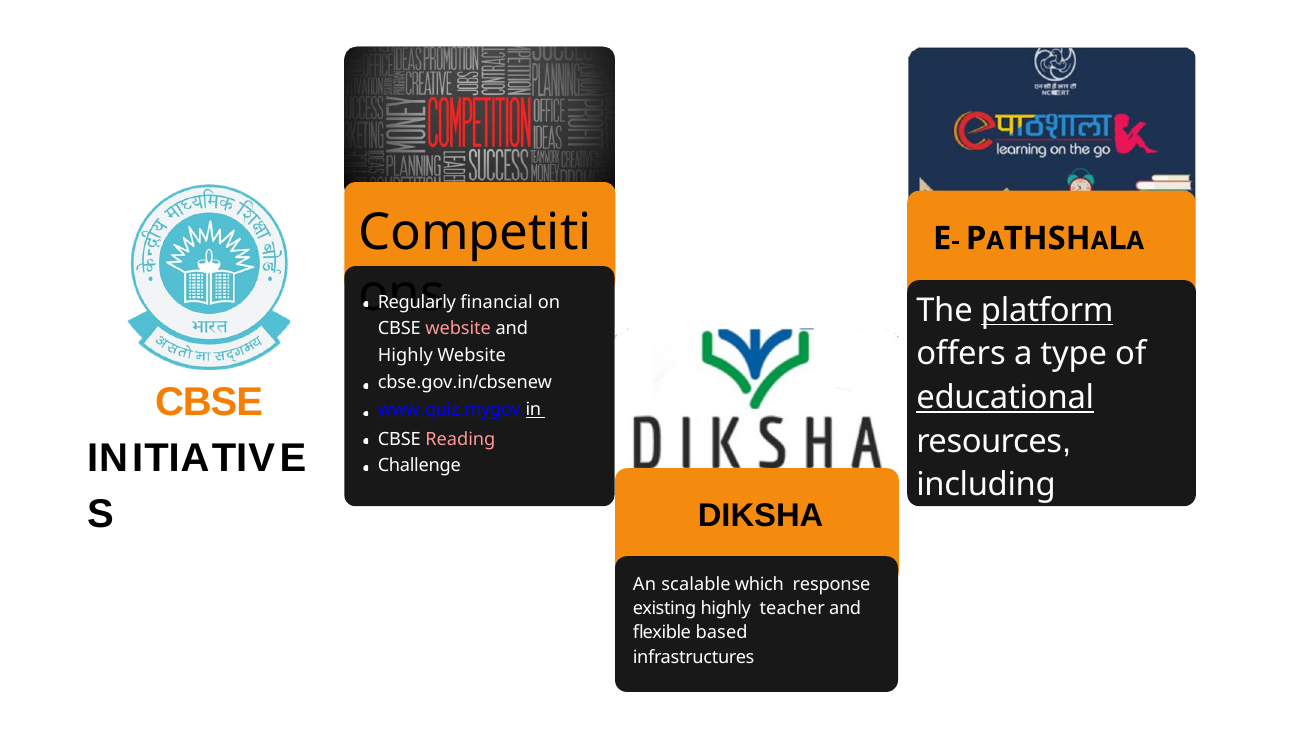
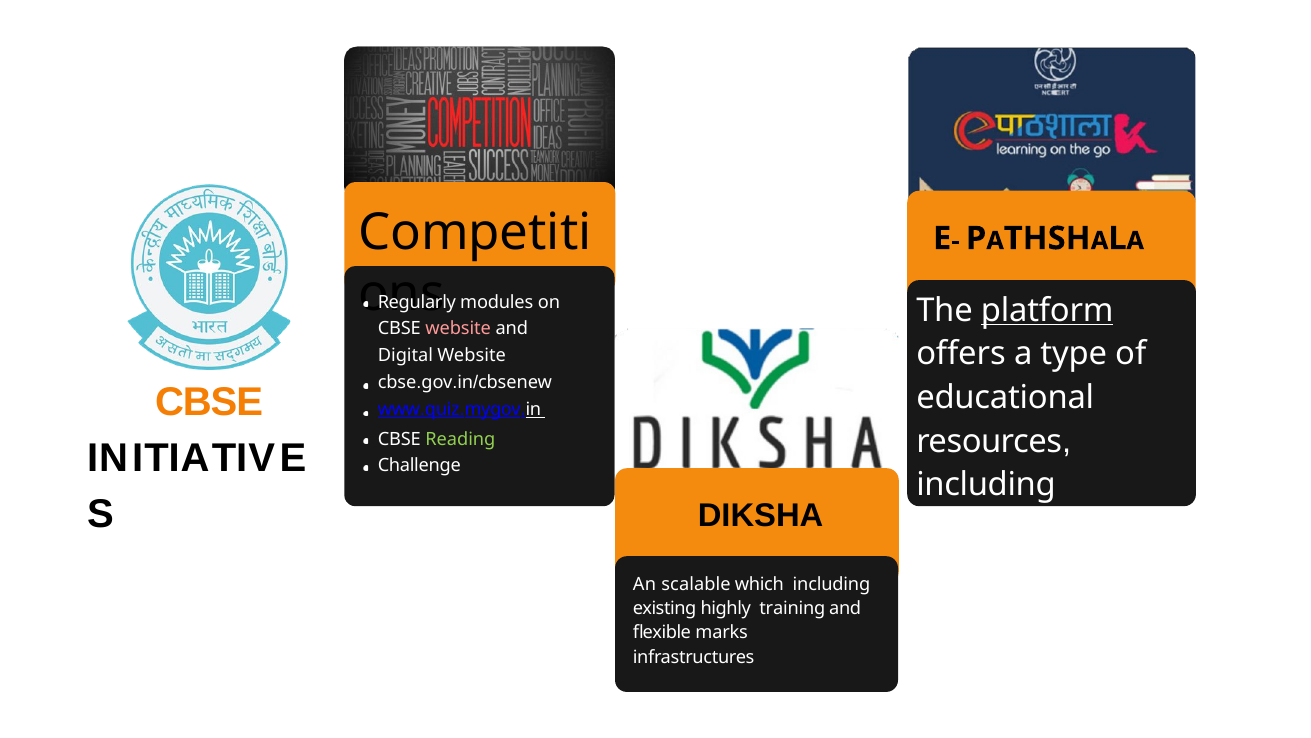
financial: financial -> modules (497, 302)
Highly: Highly -> Digital (405, 355)
educational underline: present -> none (1005, 397)
Reading colour: pink -> light green (460, 439)
which response: response -> including (831, 584)
highly teacher: teacher -> training (792, 608)
based: based -> marks (722, 632)
